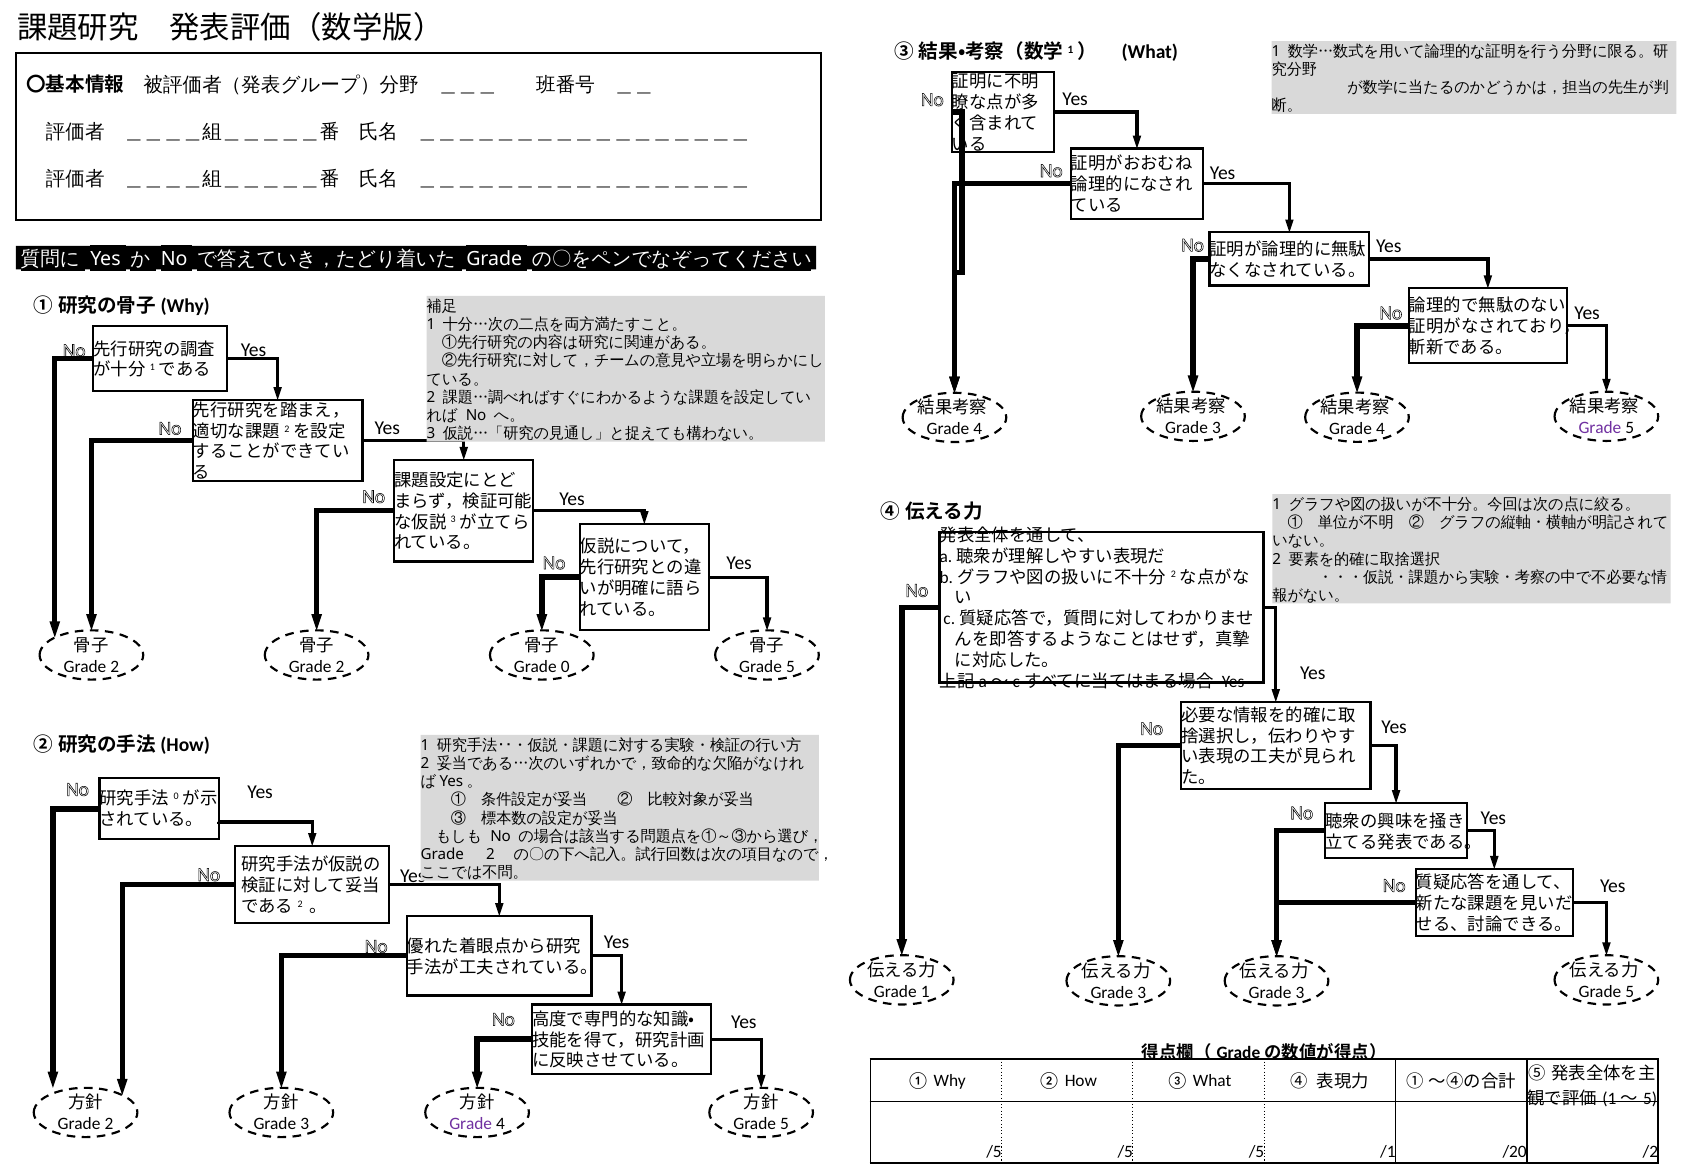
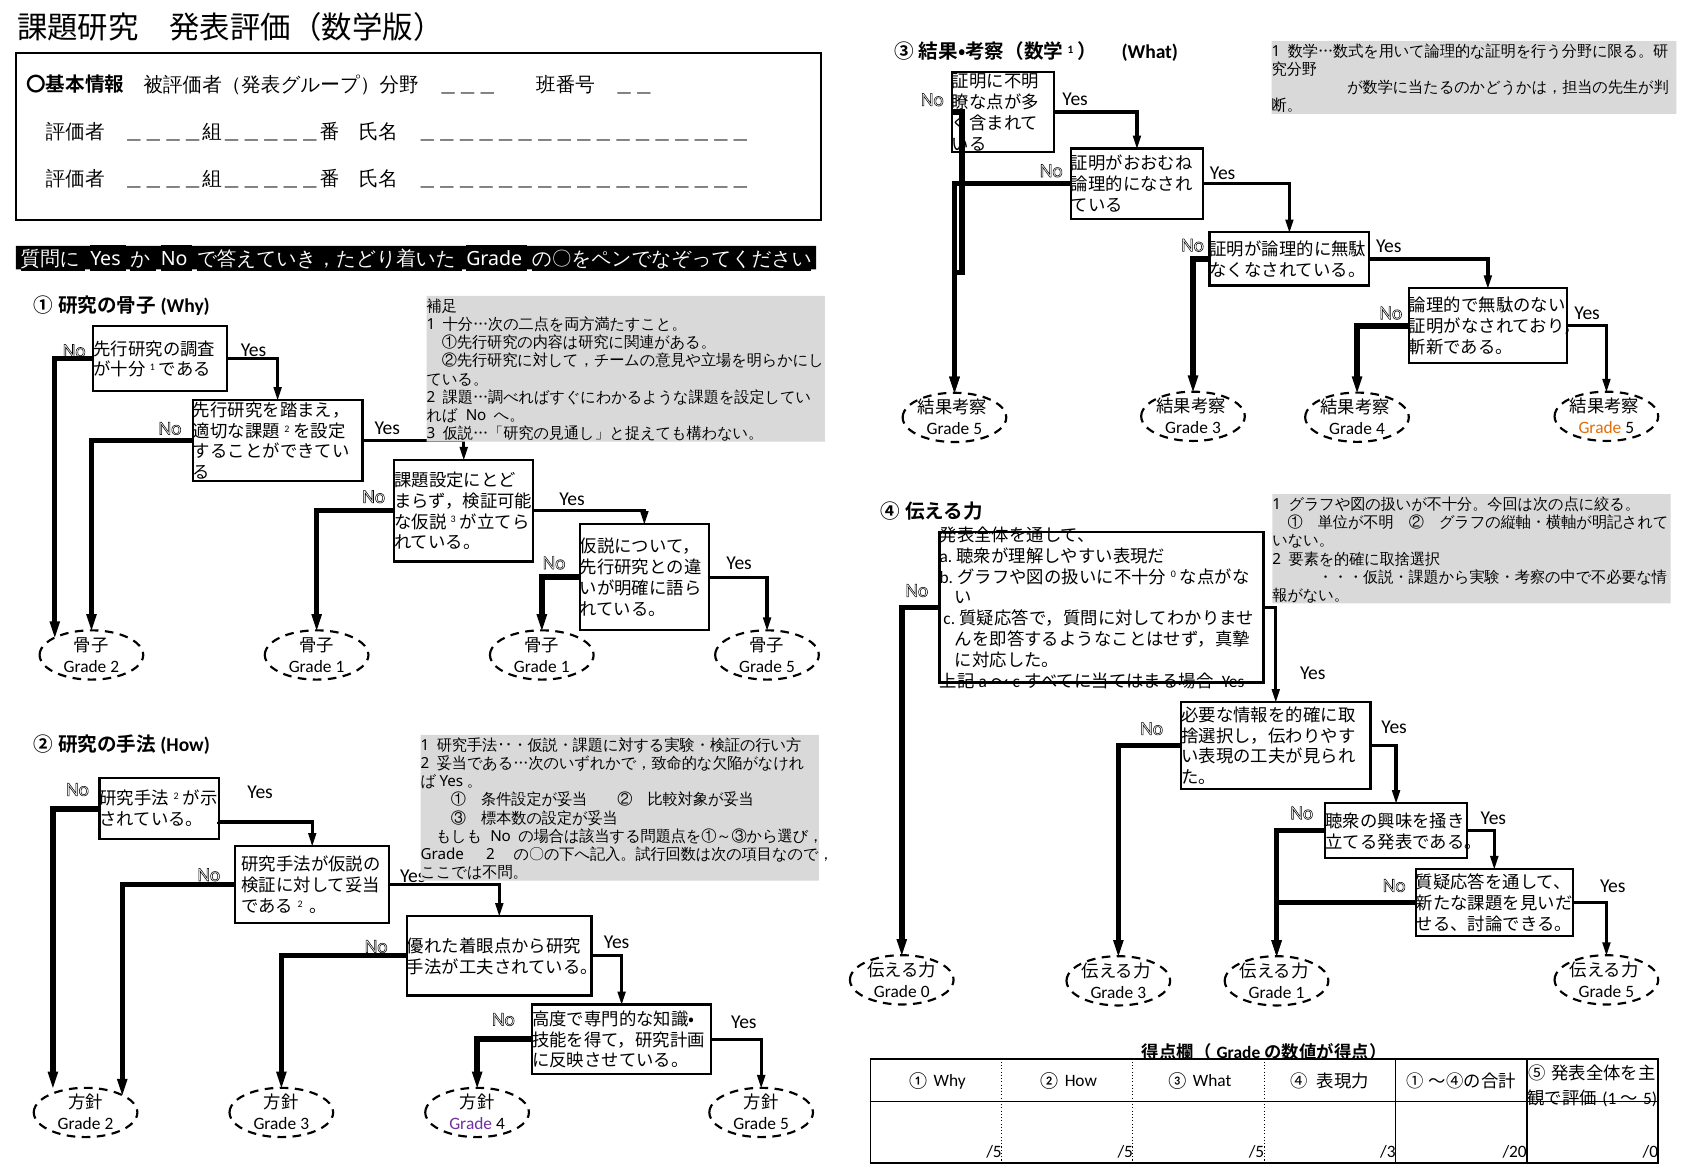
Grade colour: purple -> orange (1600, 428)
4: 4 -> 5 (978, 429)
2: 2 -> 0 (1173, 574)
2: 2 -> 1 (340, 666)
0: 0 -> 1 (565, 666)
0: 0 -> 2 (176, 796)
Grade 1: 1 -> 0 (925, 991)
3: 3 -> 1 (1300, 992)
/1: /1 -> /3 (1388, 1152)
/2: /2 -> /0 (1650, 1152)
